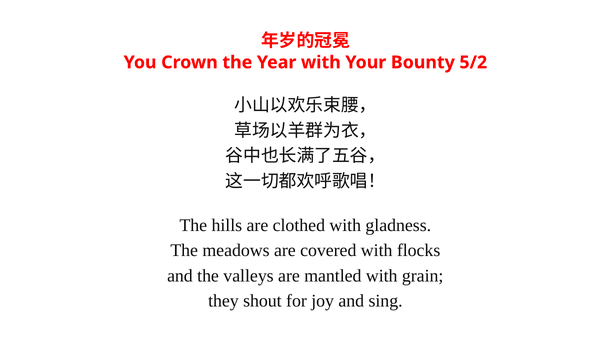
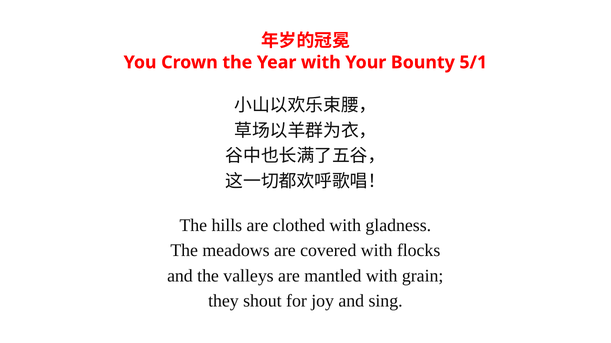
5/2: 5/2 -> 5/1 (473, 63)
